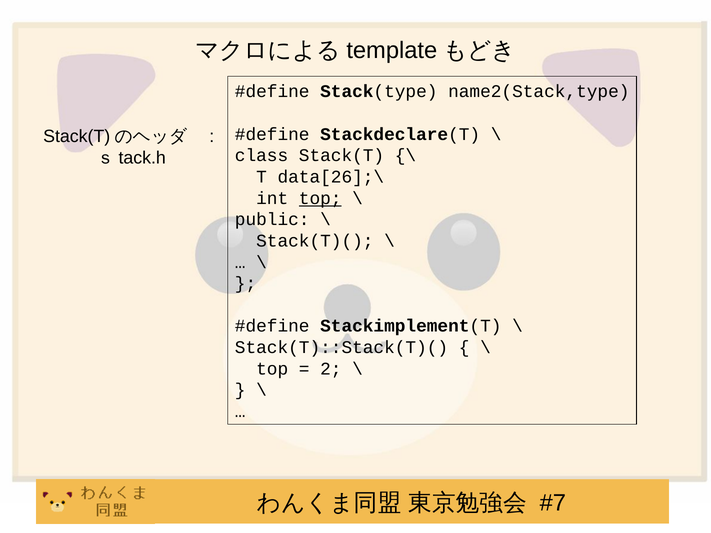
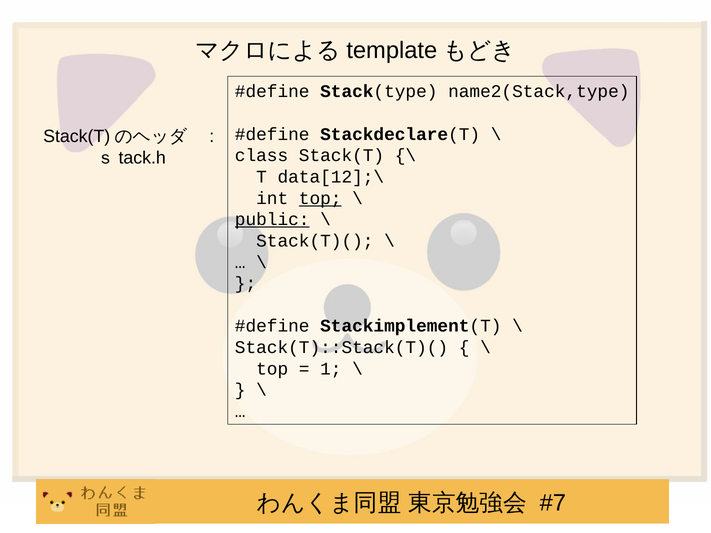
data[26];\: data[26];\ -> data[12];\ (331, 177)
public underline: none -> present (272, 220)
2: 2 -> 1 (331, 369)
